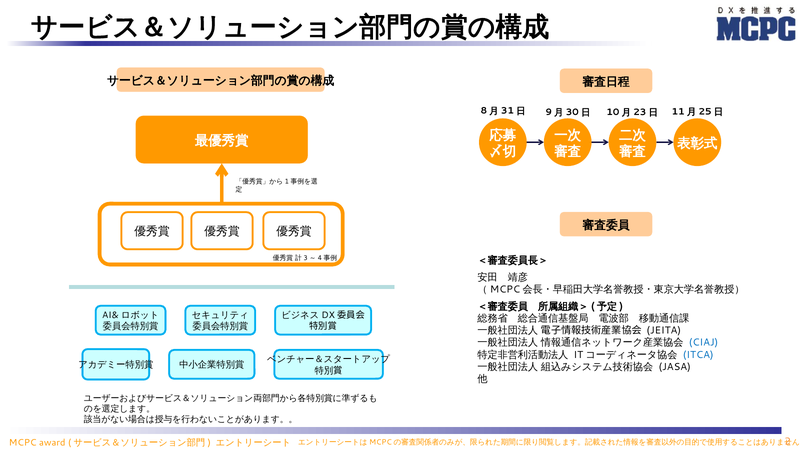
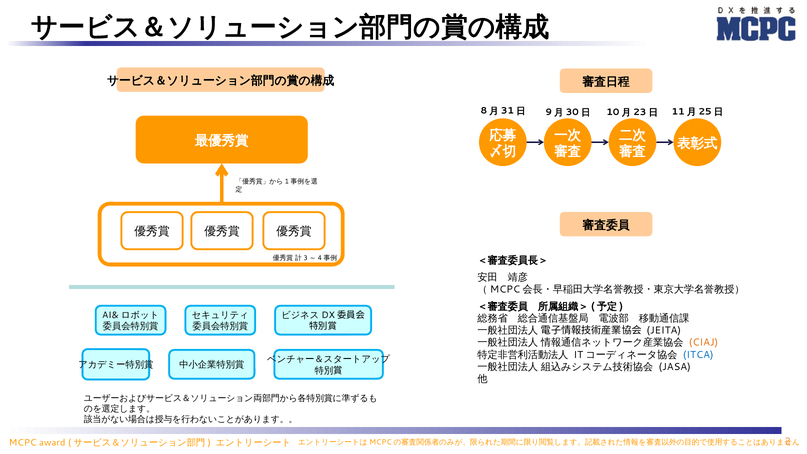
CIAJ colour: blue -> orange (704, 343)
